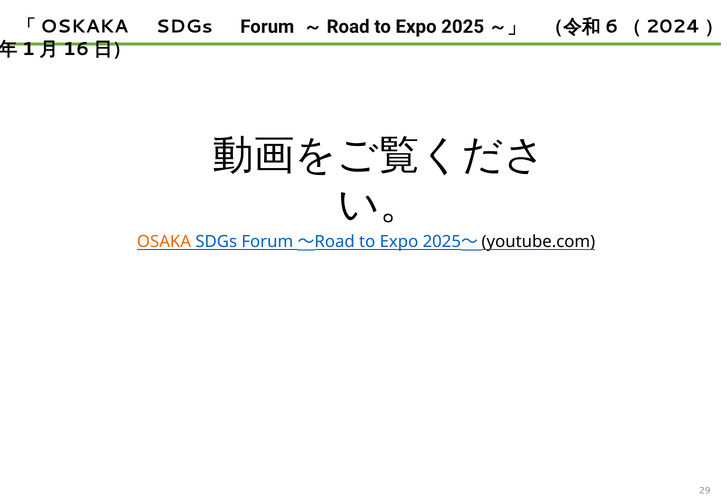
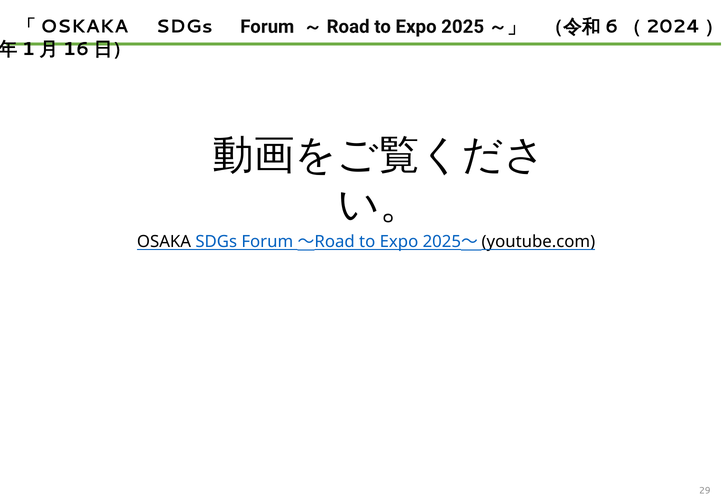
OSAKA colour: orange -> black (164, 242)
